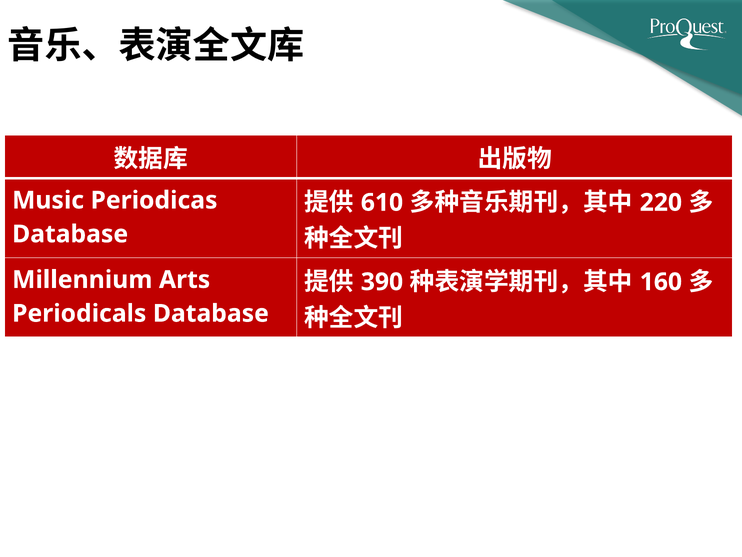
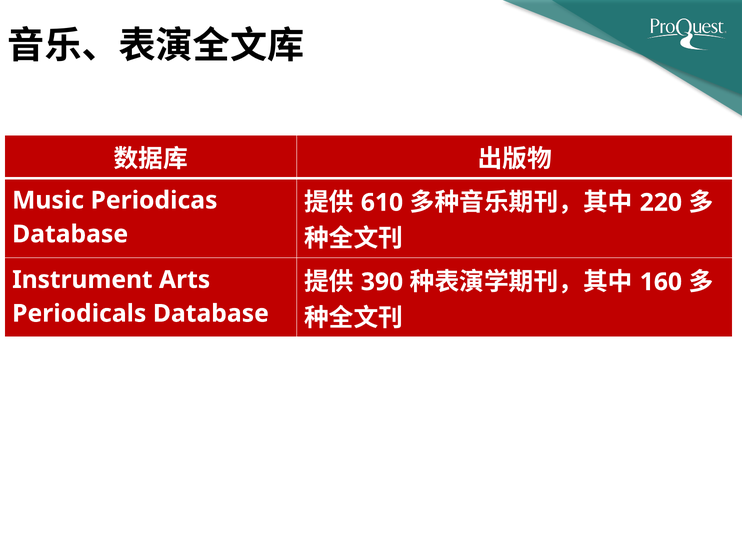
Millennium: Millennium -> Instrument (82, 279)
